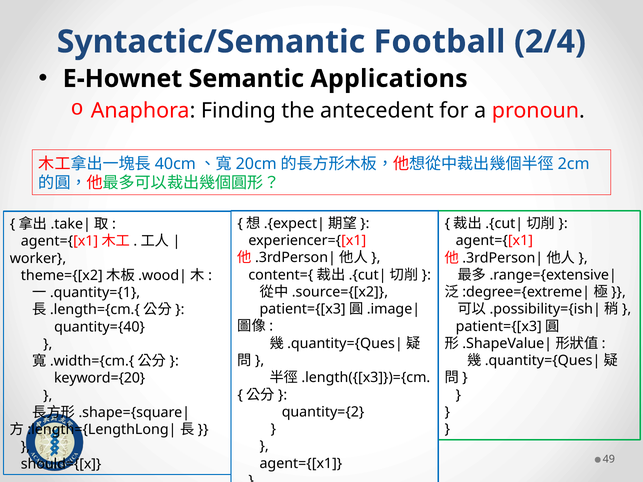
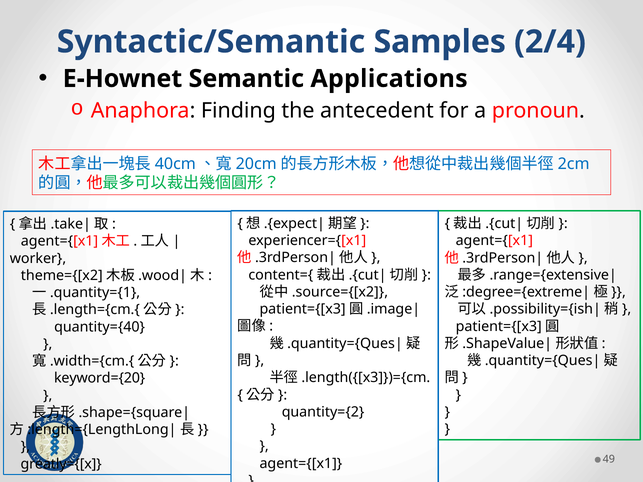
Football: Football -> Samples (440, 42)
should={[x: should={[x -> greatly={[x (61, 464)
